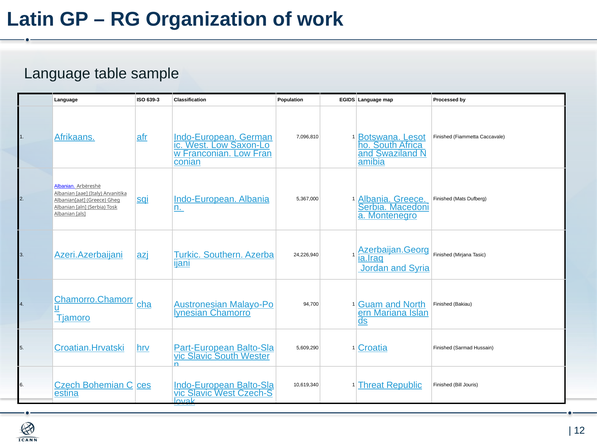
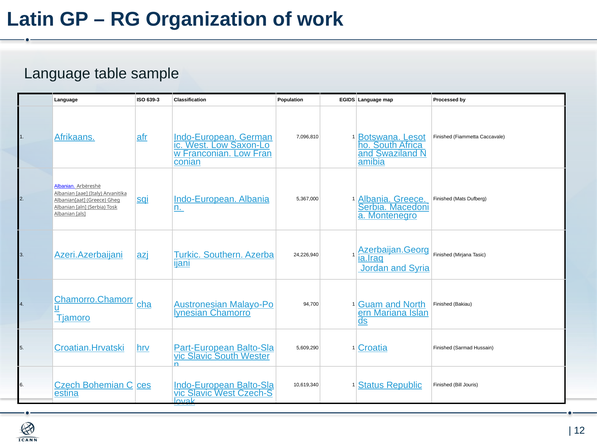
Threat: Threat -> Status (371, 385)
